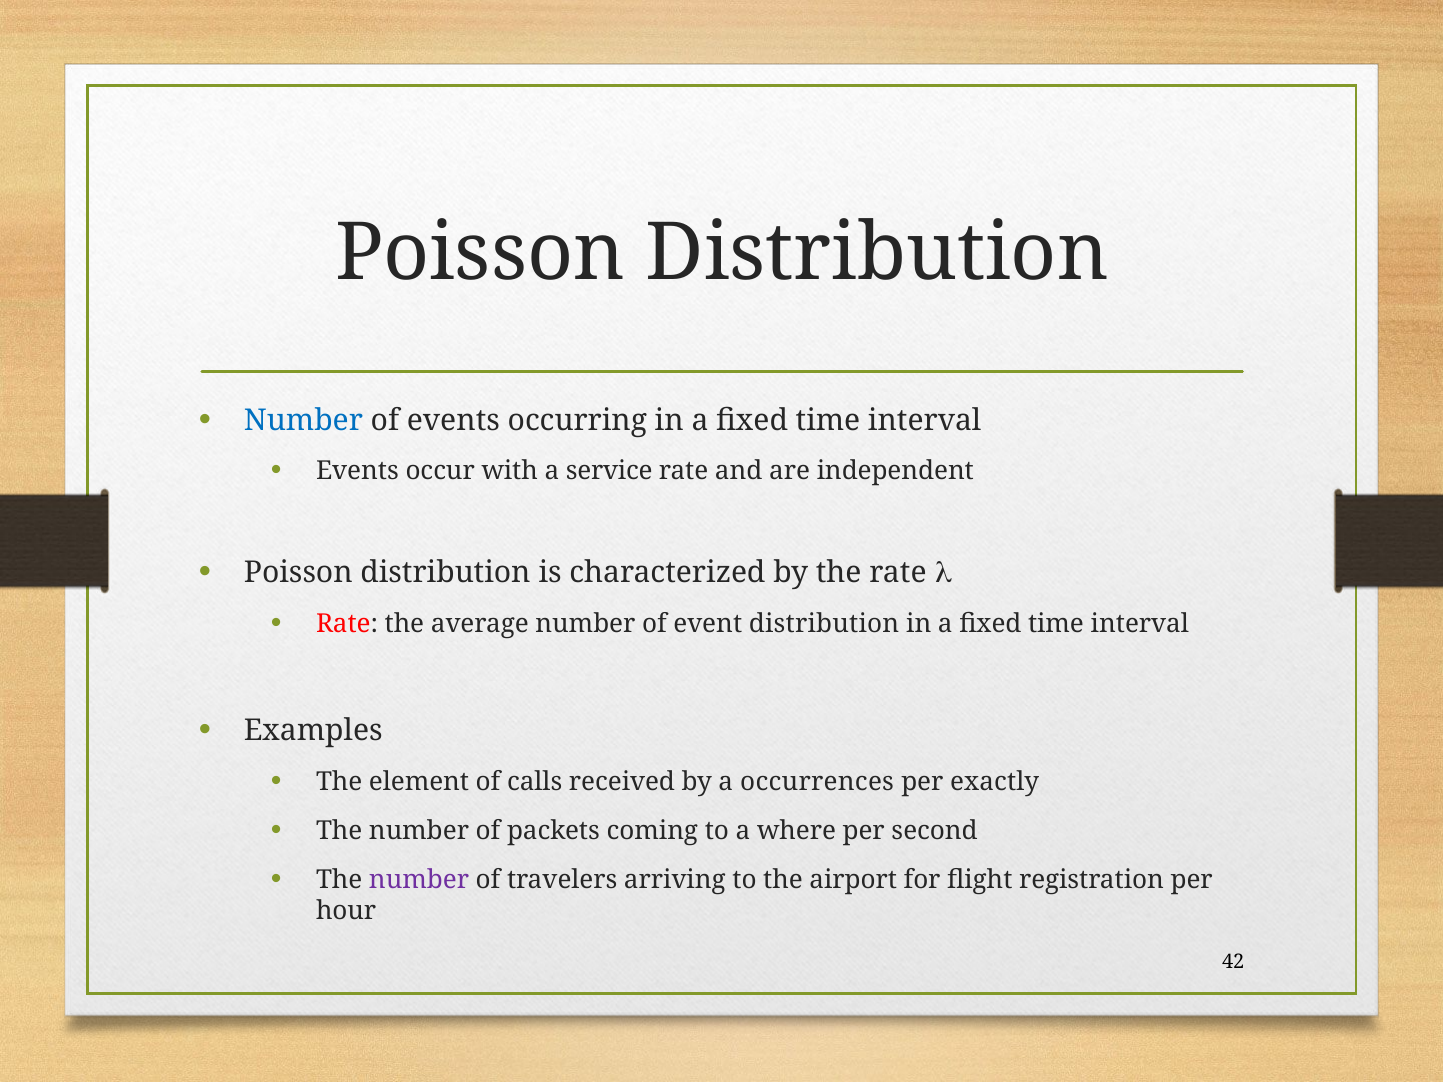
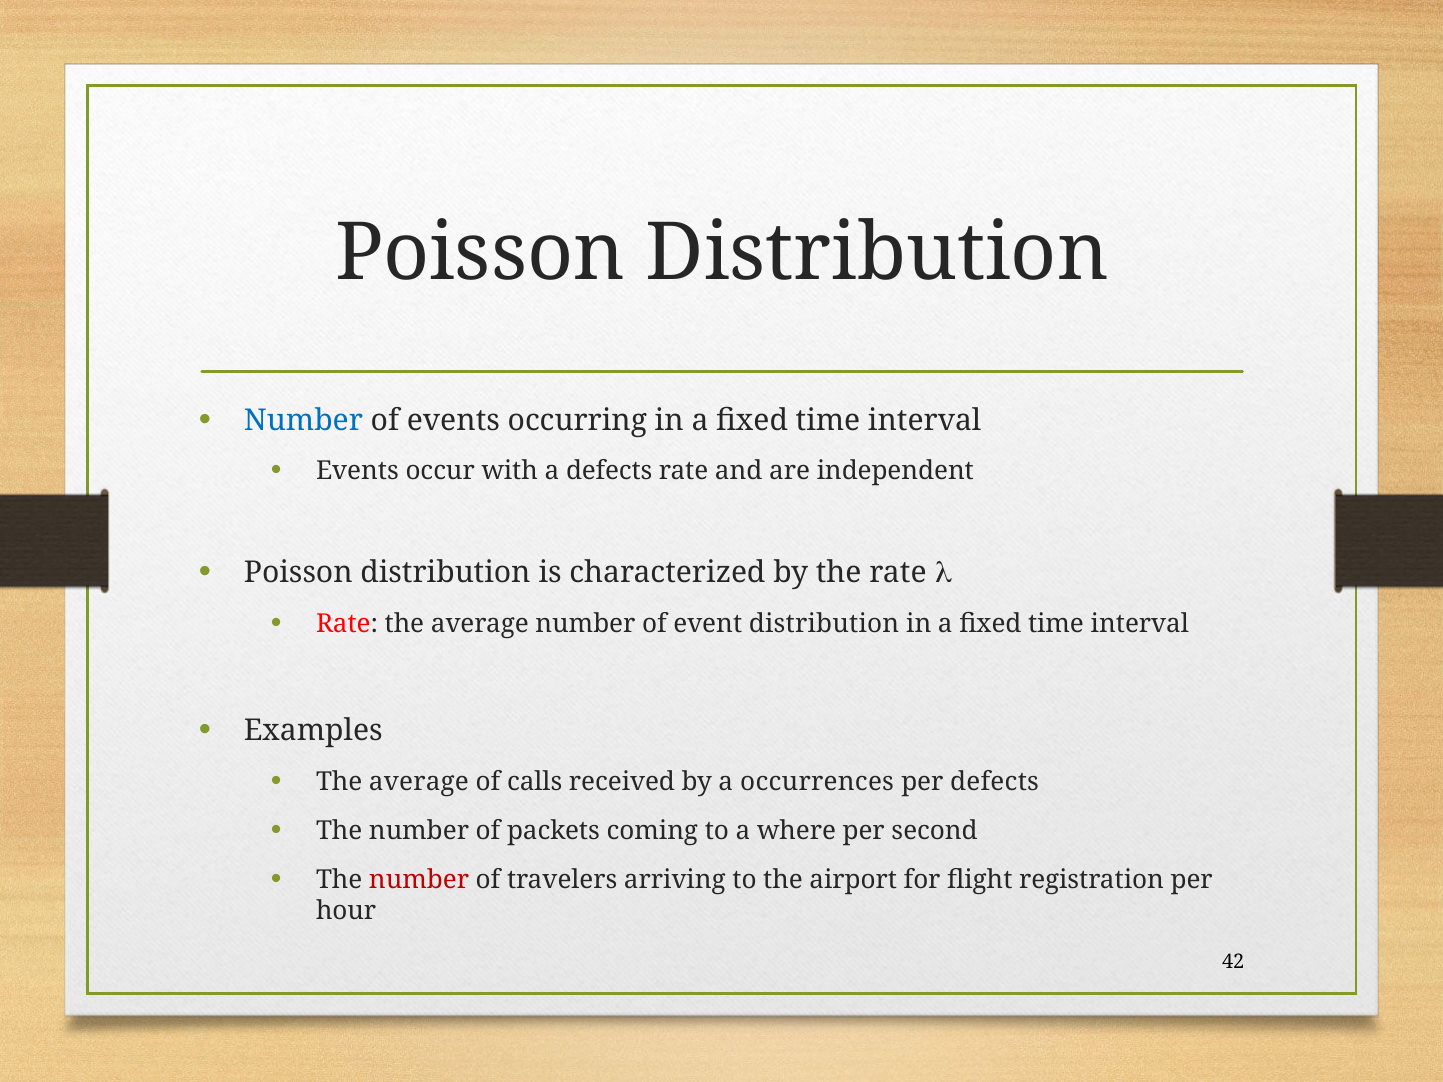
a service: service -> defects (609, 471)
element: element -> average (419, 782)
per exactly: exactly -> defects (995, 782)
number colour: purple -> red (419, 880)
